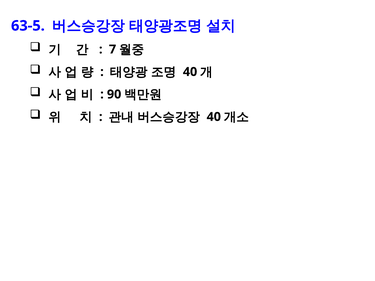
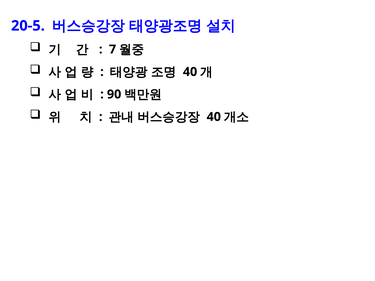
63-5: 63-5 -> 20-5 (28, 26)
